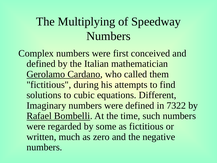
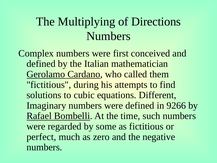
Speedway: Speedway -> Directions (156, 22)
7322: 7322 -> 9266 (176, 105)
written: written -> perfect (41, 137)
